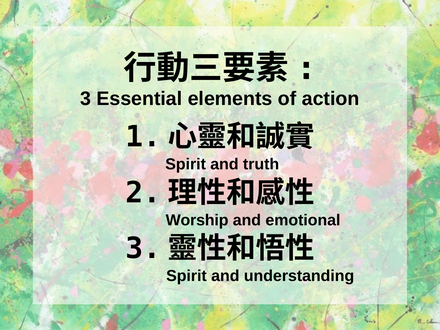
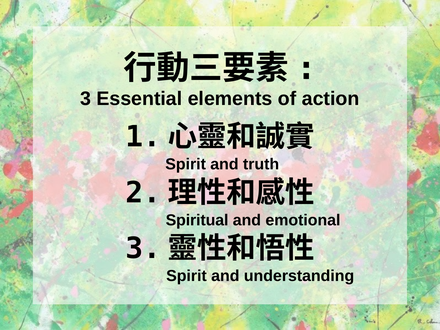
Worship: Worship -> Spiritual (197, 220)
